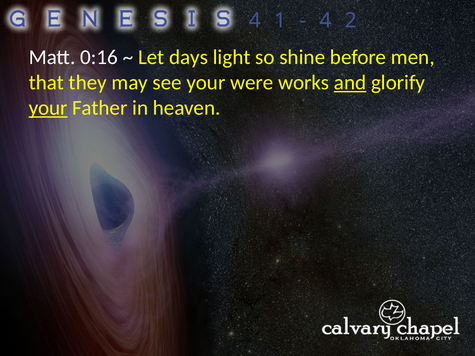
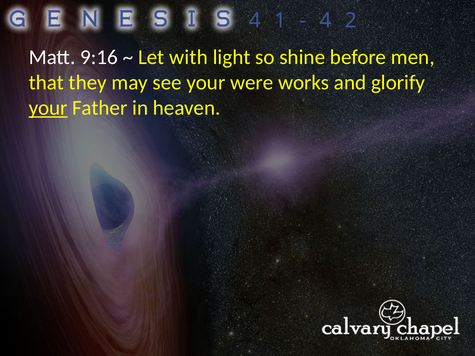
0:16: 0:16 -> 9:16 (99, 57)
days: days -> with (188, 57)
and underline: present -> none (350, 83)
